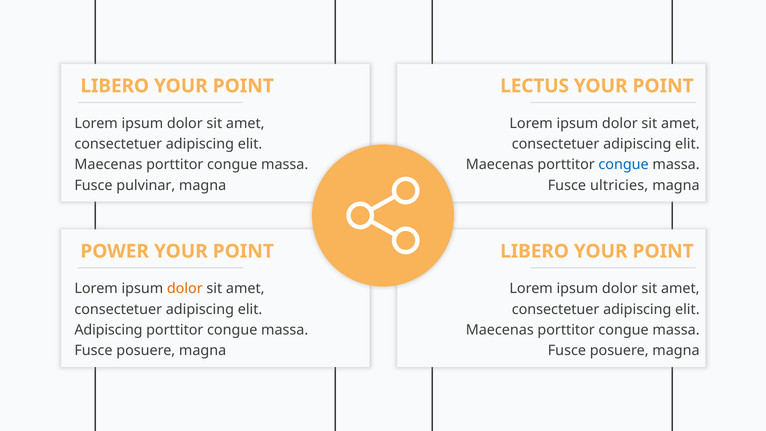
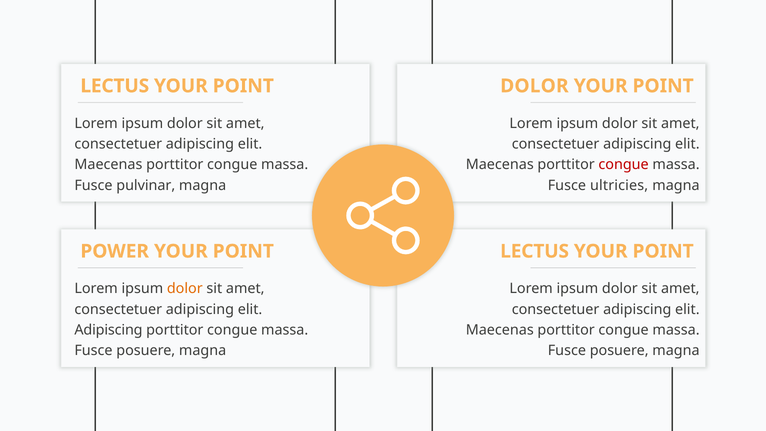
LIBERO: LIBERO -> LECTUS (115, 86)
LECTUS: LECTUS -> DOLOR (534, 86)
congue colour: blue -> red (624, 165)
LIBERO: LIBERO -> LECTUS (535, 251)
